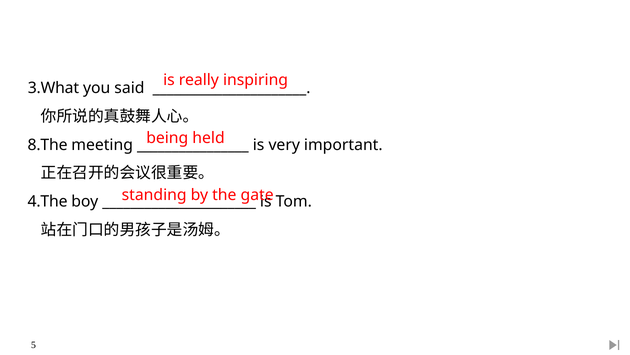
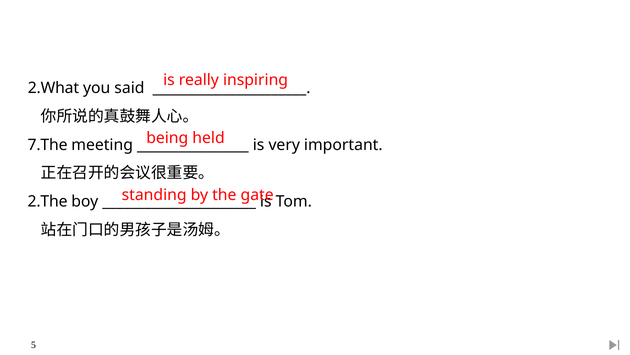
3.What: 3.What -> 2.What (53, 88)
8.The: 8.The -> 7.The (48, 145)
4.The: 4.The -> 2.The (48, 201)
